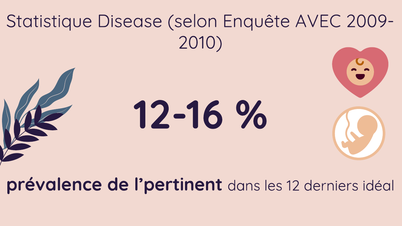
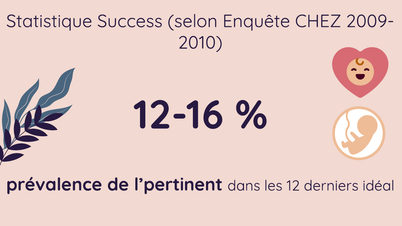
Disease: Disease -> Success (130, 21)
AVEC: AVEC -> CHEZ (318, 21)
